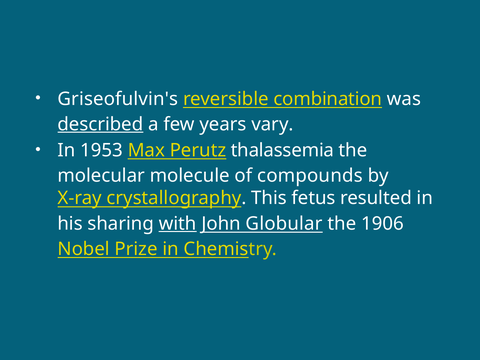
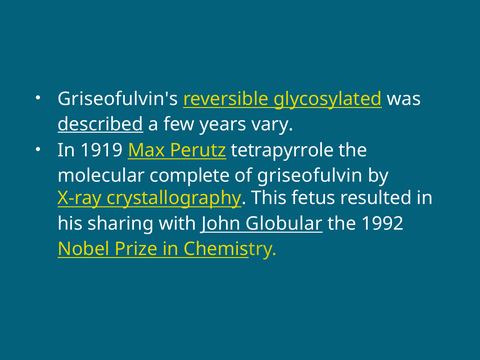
combination: combination -> glycosylated (328, 99)
1953: 1953 -> 1919 (101, 150)
thalassemia: thalassemia -> tetrapyrrole (282, 150)
molecule: molecule -> complete (190, 176)
compounds: compounds -> griseofulvin (310, 176)
with underline: present -> none (178, 224)
1906: 1906 -> 1992 (382, 224)
